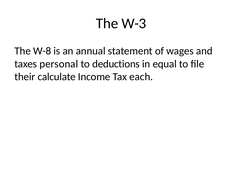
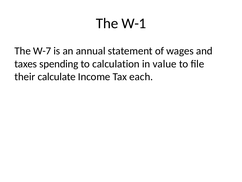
W-3: W-3 -> W-1 (134, 23)
W-8: W-8 -> W-7 (42, 51)
personal: personal -> spending (59, 64)
deductions: deductions -> calculation (116, 64)
equal: equal -> value (165, 64)
